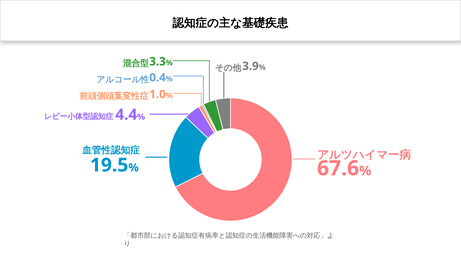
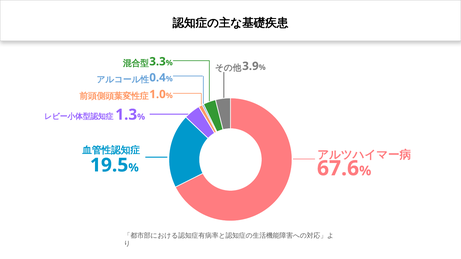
4.4: 4.4 -> 1.3 (126, 115)
